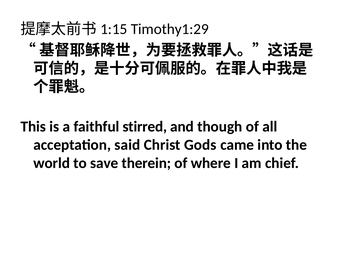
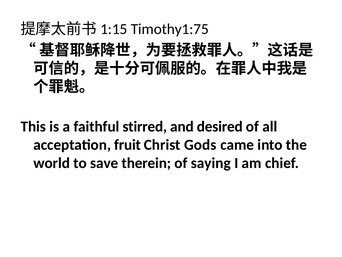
Timothy1:29: Timothy1:29 -> Timothy1:75 (170, 29)
though: though -> desired (220, 126)
said: said -> fruit (128, 145)
where: where -> saying (211, 163)
